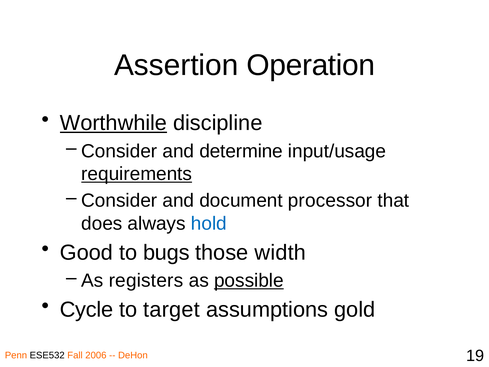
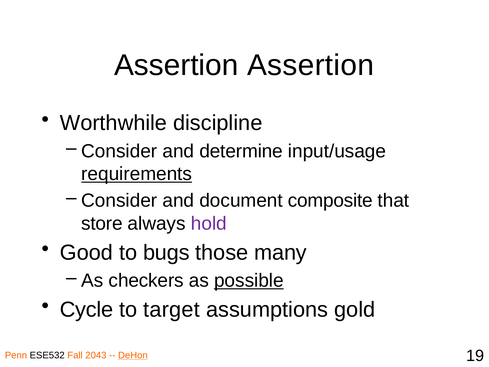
Assertion Operation: Operation -> Assertion (311, 65)
Worthwhile underline: present -> none (113, 123)
processor: processor -> composite (330, 201)
does: does -> store (102, 223)
hold colour: blue -> purple (209, 223)
width: width -> many (281, 252)
registers: registers -> checkers (146, 280)
2006: 2006 -> 2043 (96, 355)
DeHon underline: none -> present (133, 355)
